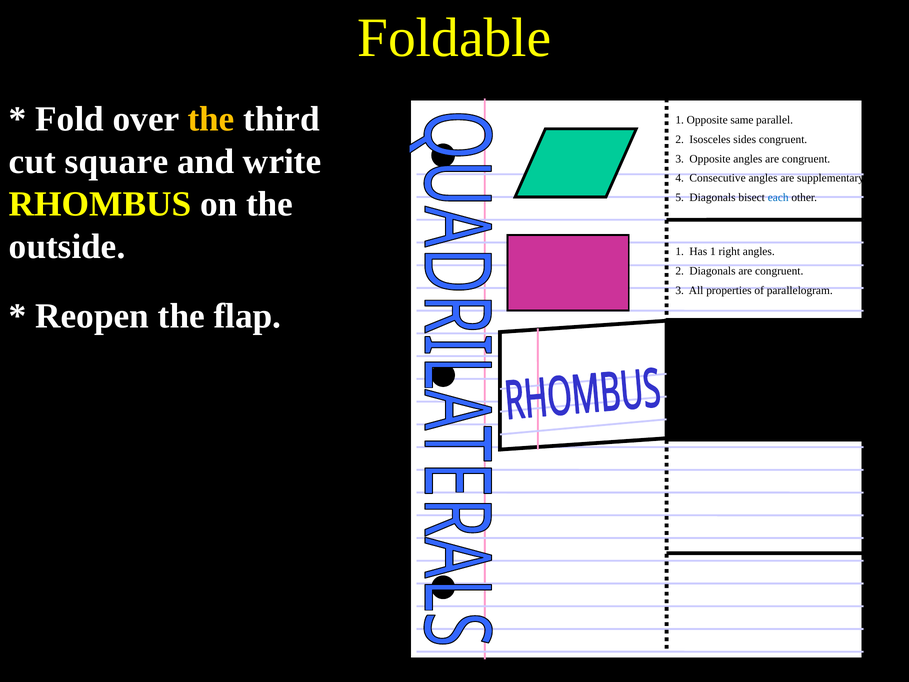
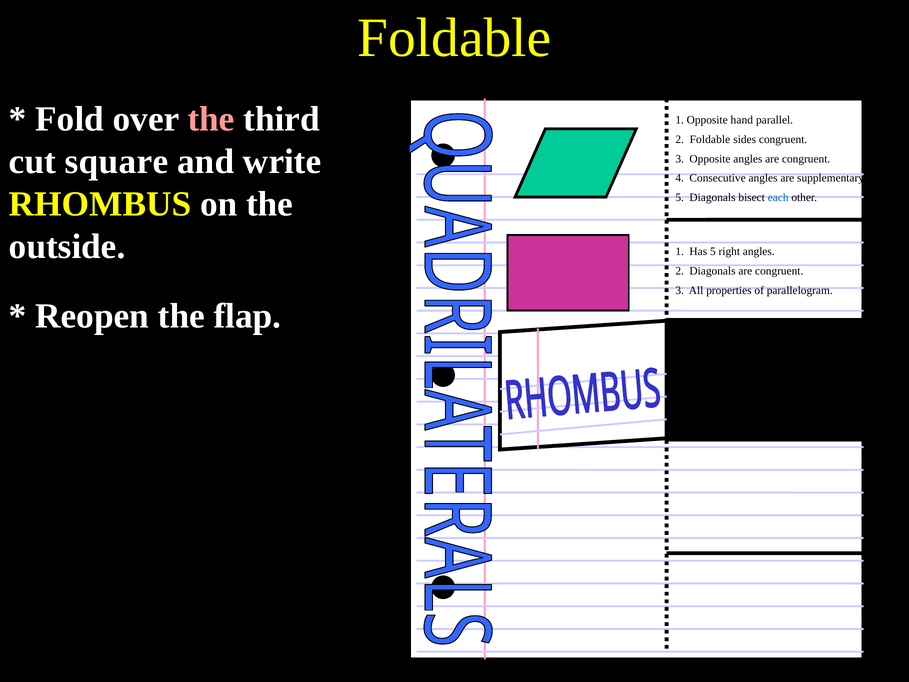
the colour: yellow -> pink (211, 119)
same: same -> hand (742, 120)
2 Isosceles: Isosceles -> Foldable (710, 139)
Has 1: 1 -> 5 (713, 252)
